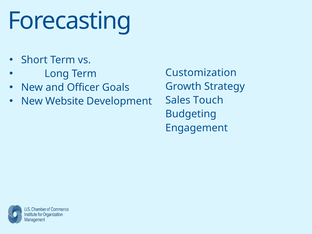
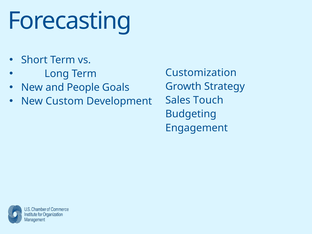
Officer: Officer -> People (83, 88)
Website: Website -> Custom (65, 101)
